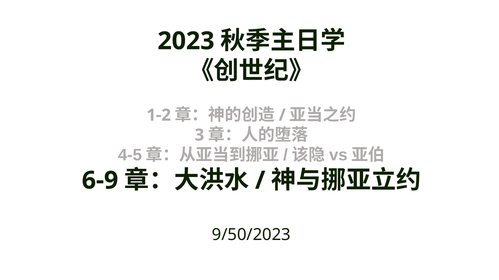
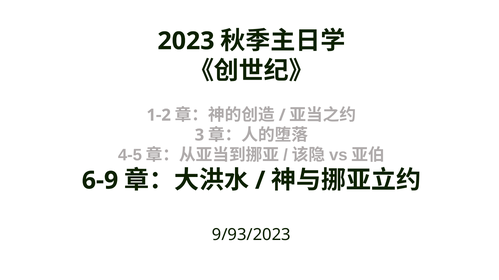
9/50/2023: 9/50/2023 -> 9/93/2023 (251, 235)
